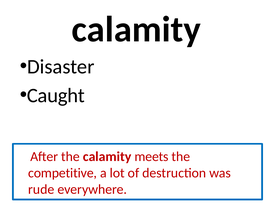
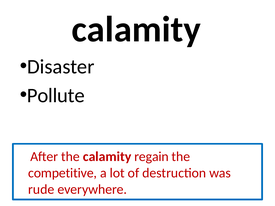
Caught: Caught -> Pollute (56, 96)
meets: meets -> regain (152, 157)
